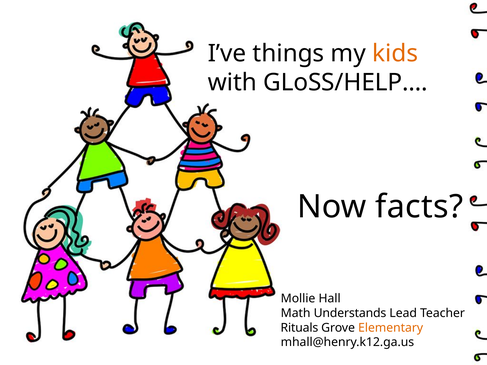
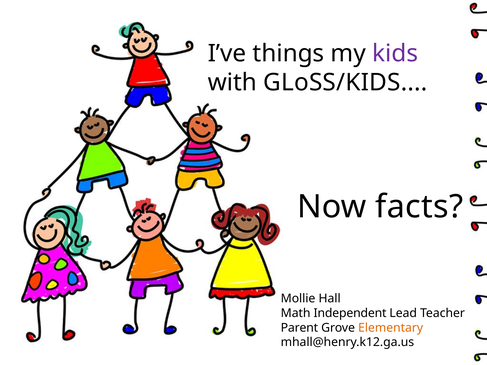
kids colour: orange -> purple (395, 53)
GLoSS/HELP: GLoSS/HELP -> GLoSS/KIDS (345, 83)
Understands: Understands -> Independent (350, 313)
Rituals: Rituals -> Parent (299, 328)
